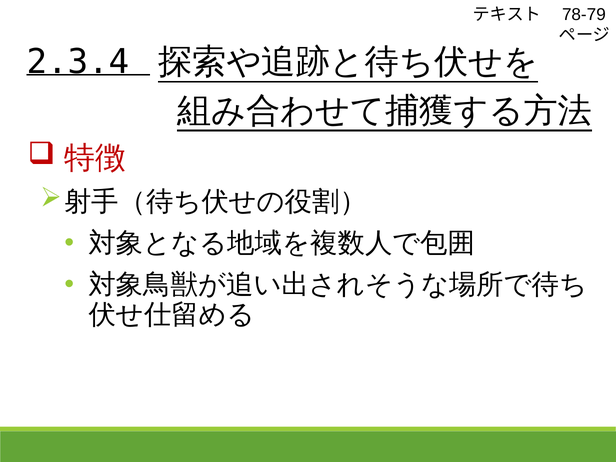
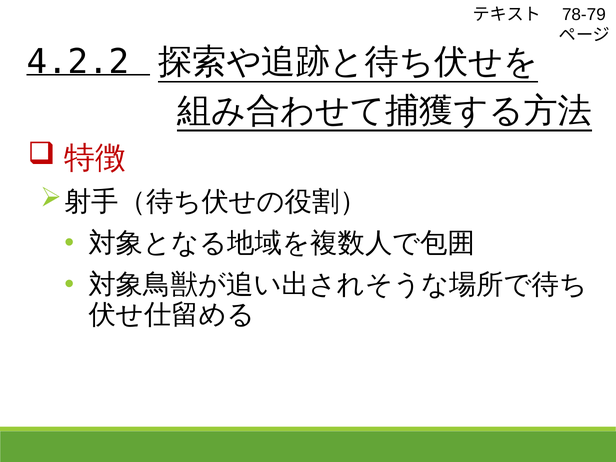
2.3.4: 2.3.4 -> 4.2.2 (78, 62)
